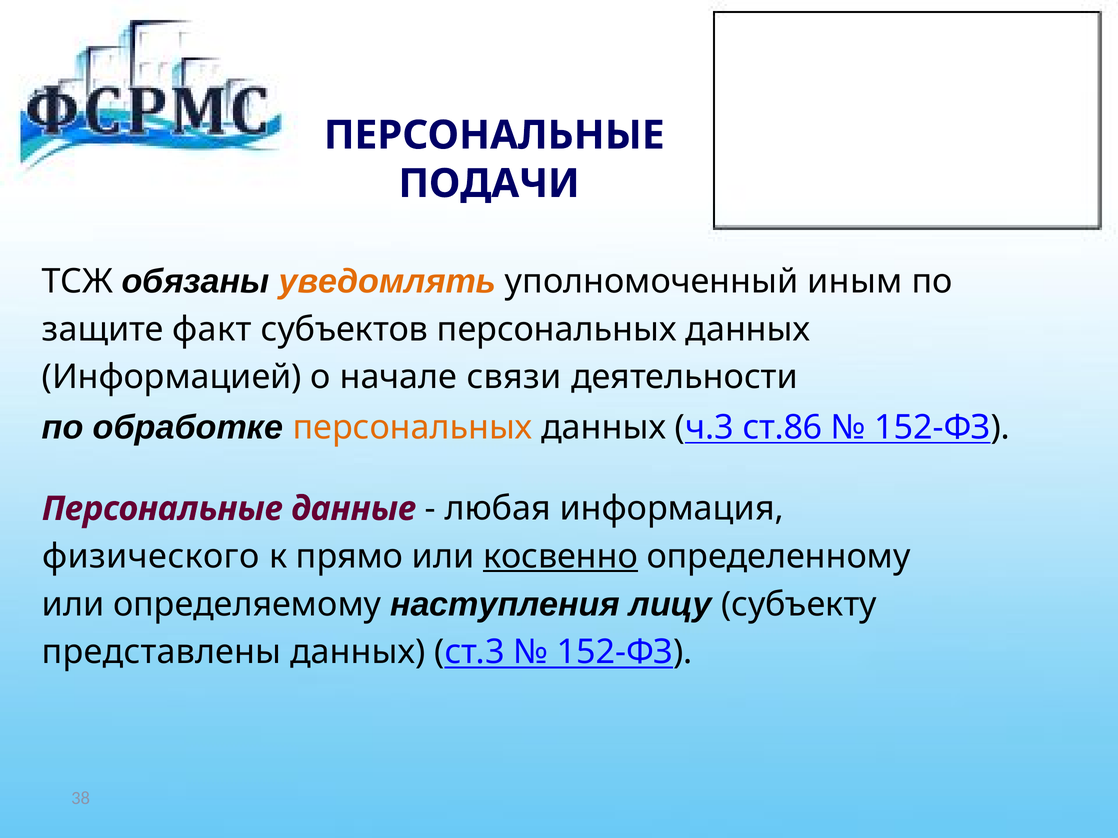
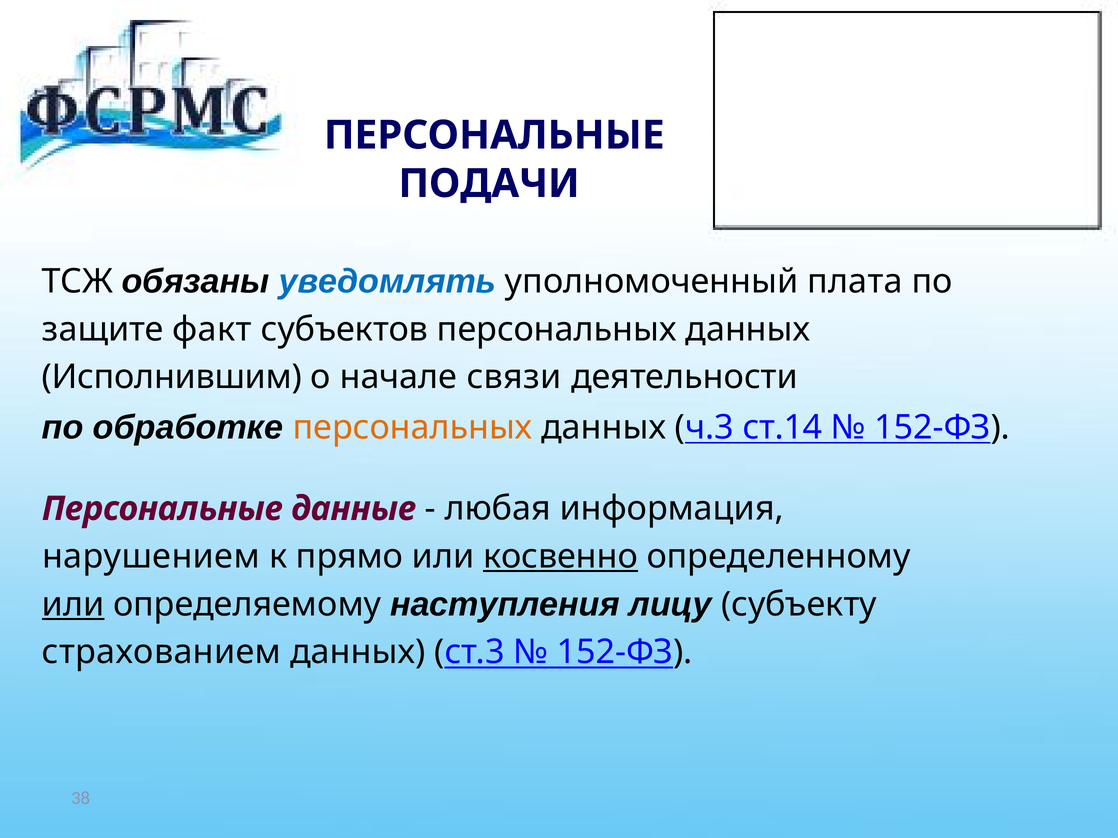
уведомлять colour: orange -> blue (388, 282)
иным: иным -> плата (855, 282)
Информацией: Информацией -> Исполнившим (172, 377)
ст.86: ст.86 -> ст.14 (783, 428)
физического: физического -> нарушением (151, 557)
или underline: none -> present (73, 605)
представлены: представлены -> страхованием (162, 652)
